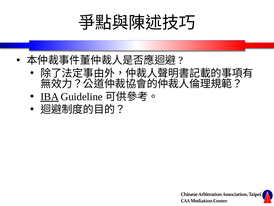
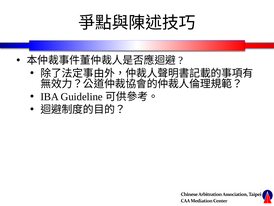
IBA underline: present -> none (50, 97)
